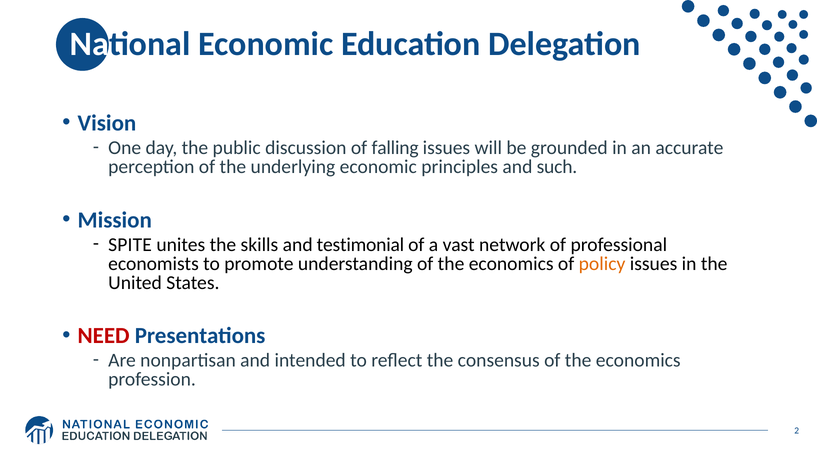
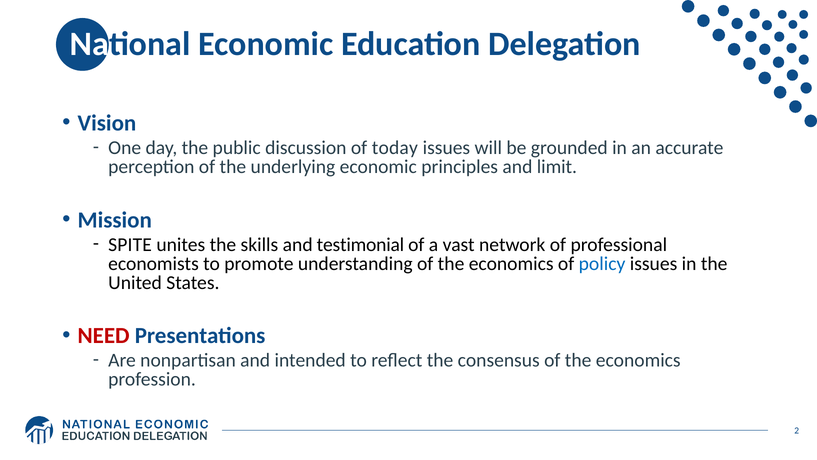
falling: falling -> today (395, 148)
such: such -> limit (557, 167)
policy colour: orange -> blue (602, 263)
